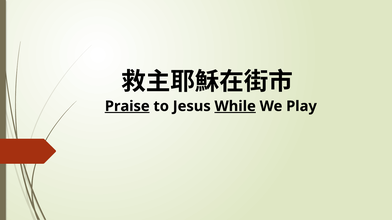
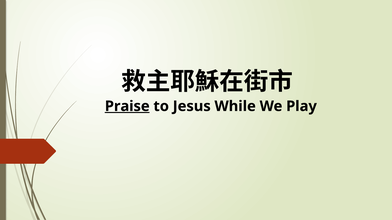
While underline: present -> none (235, 106)
